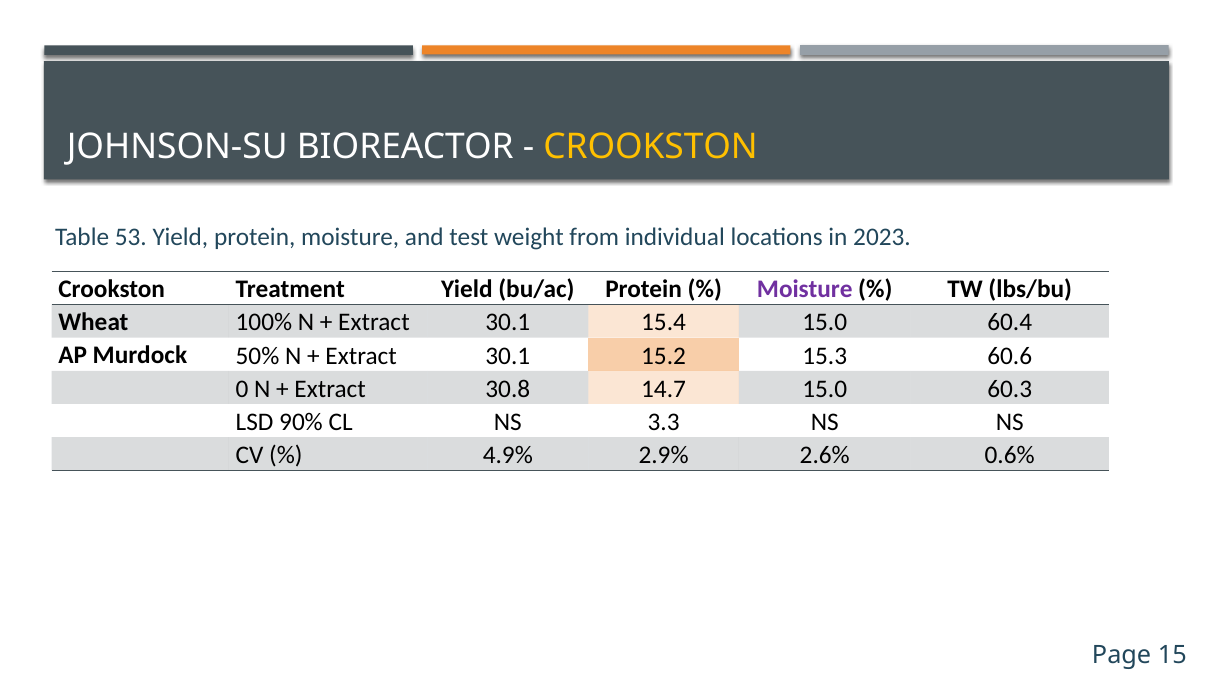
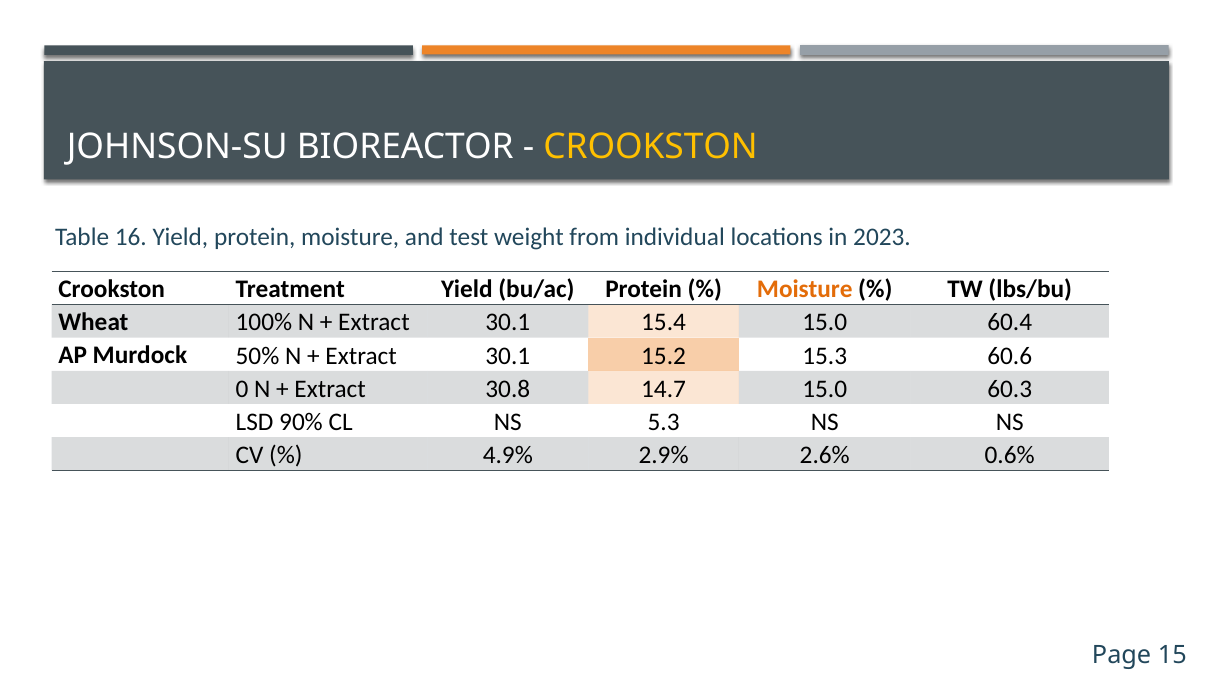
53: 53 -> 16 (131, 237)
Moisture colour: purple -> orange (805, 290)
3.3: 3.3 -> 5.3 (664, 422)
